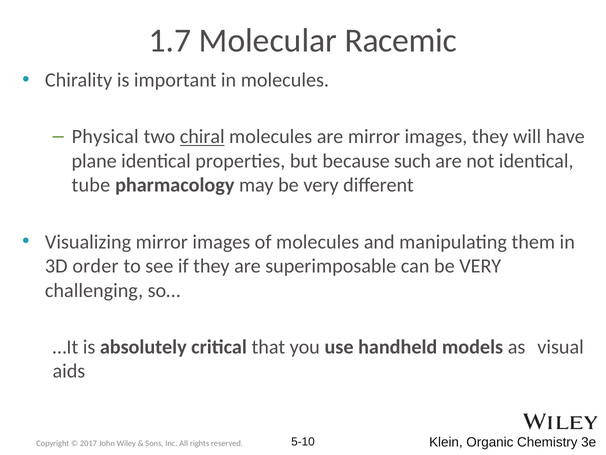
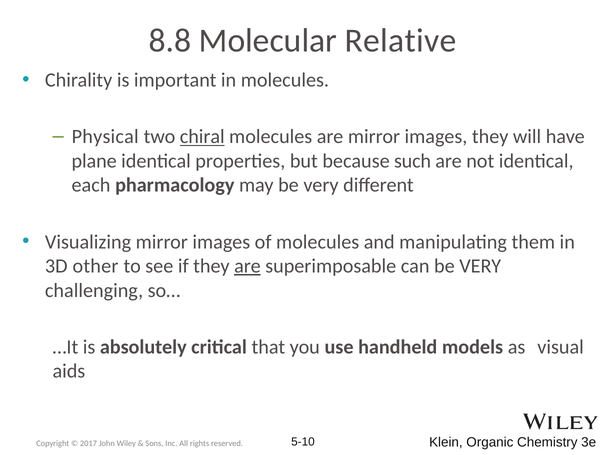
1.7: 1.7 -> 8.8 (170, 40)
Racemic: Racemic -> Relative (401, 40)
tube: tube -> each (91, 185)
order: order -> other (95, 266)
are underline: none -> present (247, 266)
